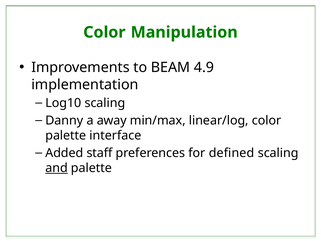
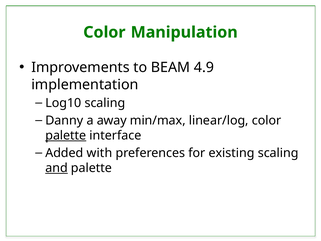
palette underline: none -> present (66, 135)
staff: staff -> with (99, 153)
defined: defined -> existing (232, 153)
